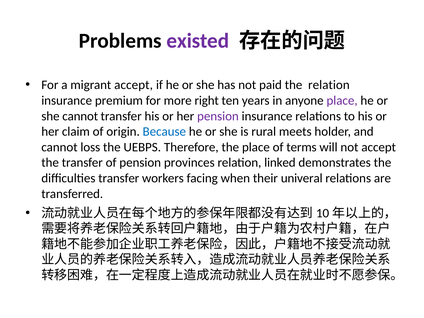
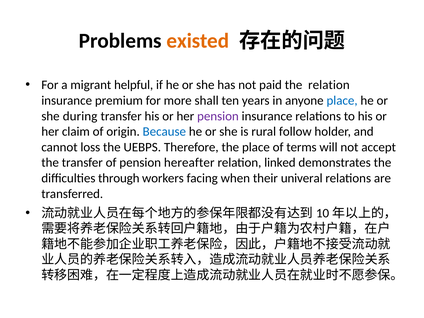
existed colour: purple -> orange (198, 41)
migrant accept: accept -> helpful (134, 85)
right: right -> shall (207, 101)
place colour: purple -> blue (342, 101)
she cannot: cannot -> during (80, 116)
meets: meets -> follow (295, 132)
provinces: provinces -> hereafter (189, 163)
difficulties transfer: transfer -> through (119, 178)
